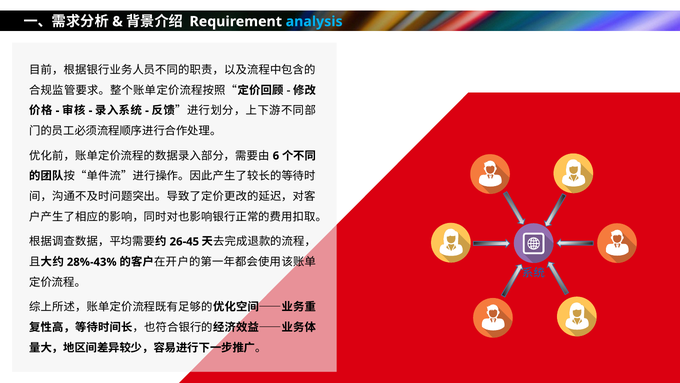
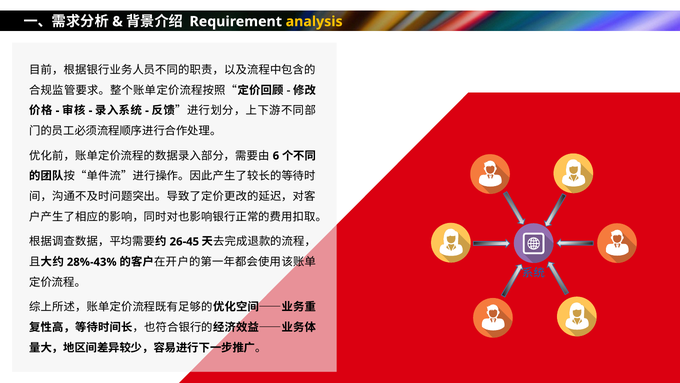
analysis colour: light blue -> yellow (314, 21)
